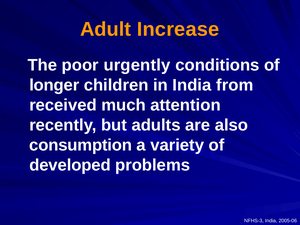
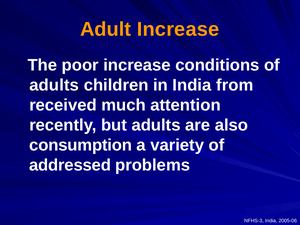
poor urgently: urgently -> increase (137, 65)
longer: longer -> adults (54, 85)
developed: developed -> addressed (70, 165)
